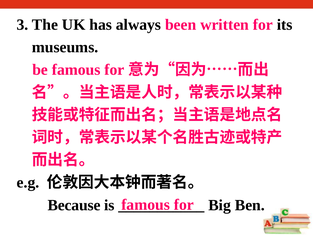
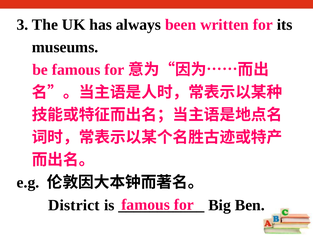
Because: Because -> District (74, 205)
